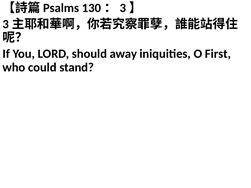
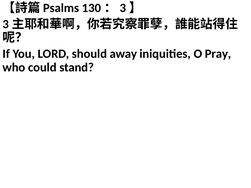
First: First -> Pray (218, 54)
